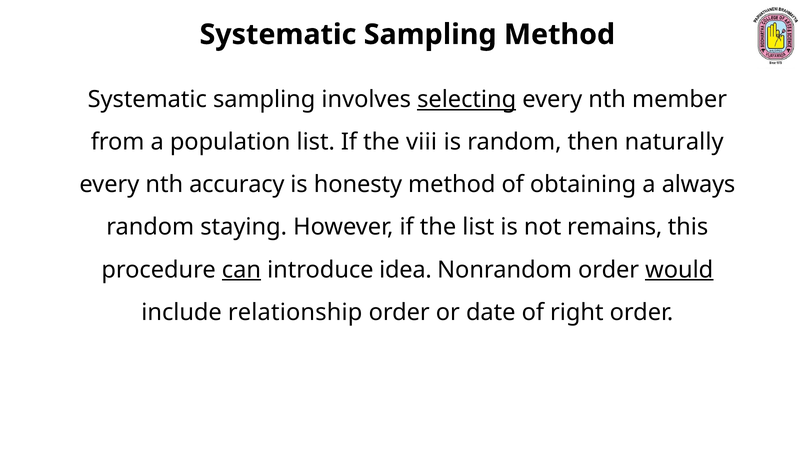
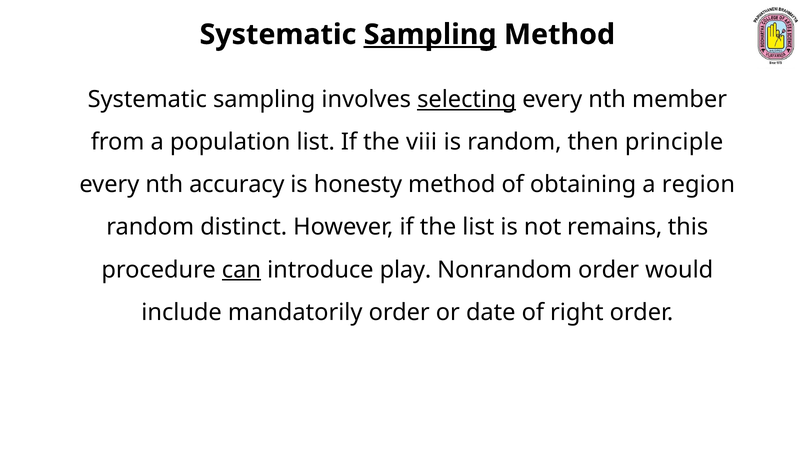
Sampling underline: none -> present (430, 35)
naturally: naturally -> principle (674, 142)
always: always -> region (698, 184)
staying: staying -> distinct (244, 227)
idea: idea -> play (405, 270)
would underline: present -> none (679, 270)
relationship: relationship -> mandatorily (295, 312)
